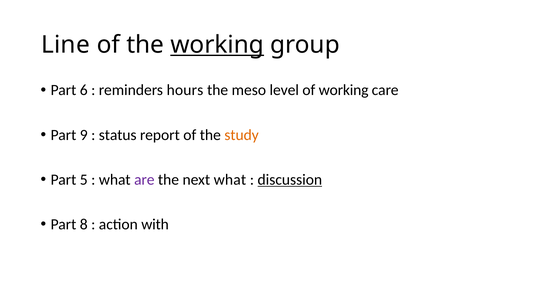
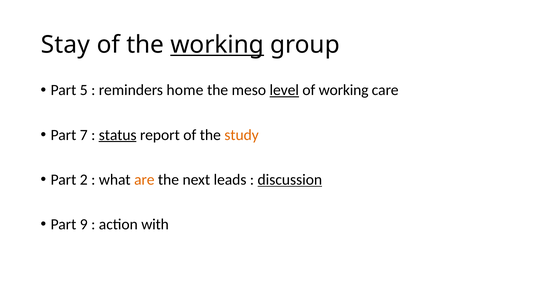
Line: Line -> Stay (65, 45)
6: 6 -> 5 (84, 90)
hours: hours -> home (185, 90)
level underline: none -> present (284, 90)
9: 9 -> 7 (84, 135)
status underline: none -> present (118, 135)
5: 5 -> 2 (84, 180)
are colour: purple -> orange (144, 180)
next what: what -> leads (230, 180)
8: 8 -> 9 (84, 224)
